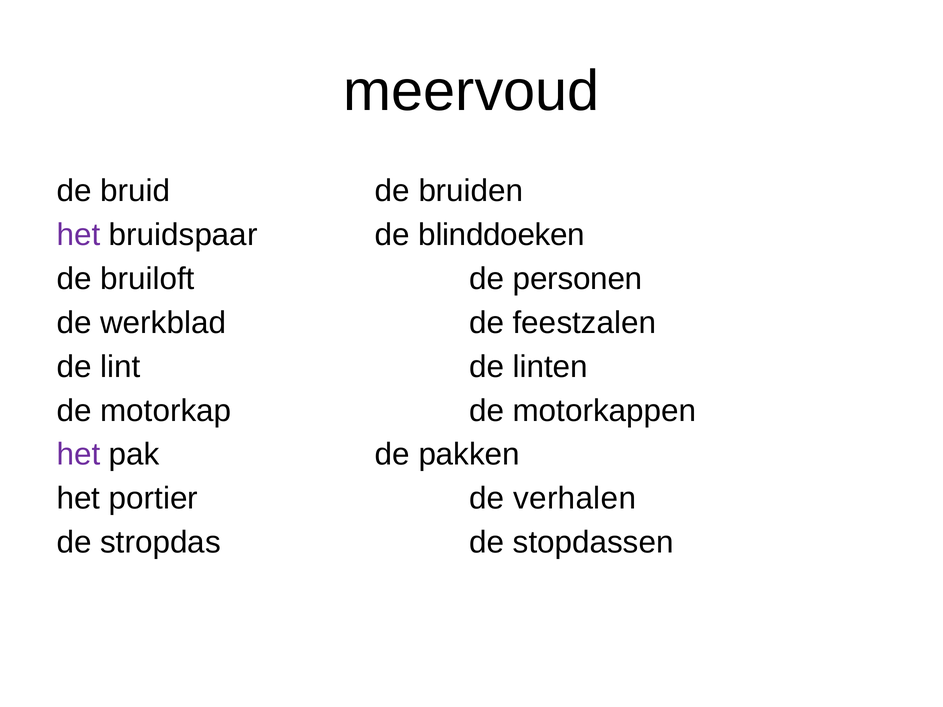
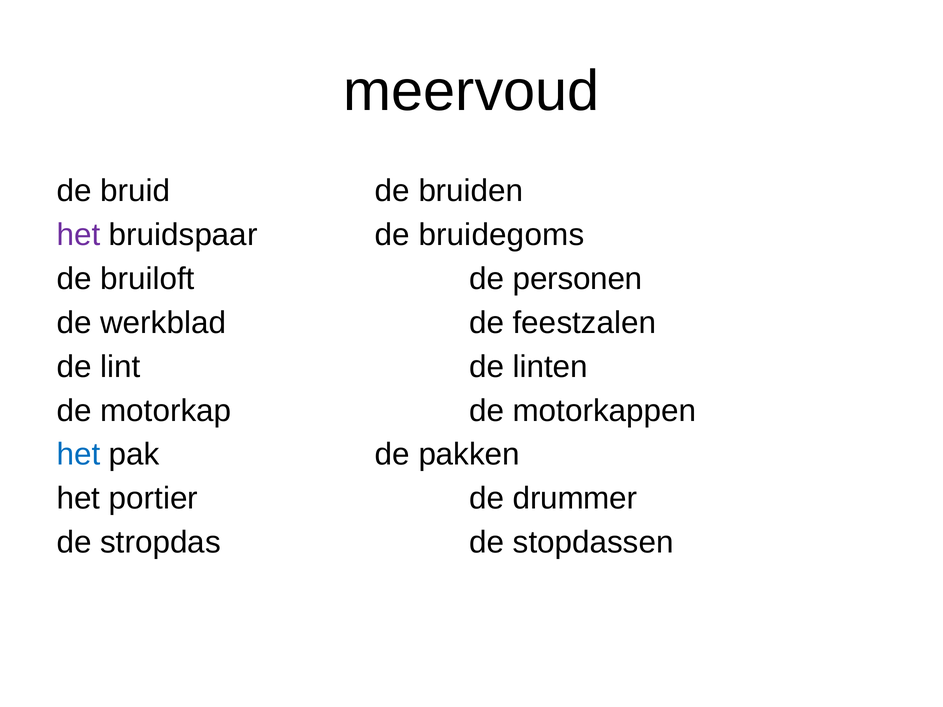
blinddoeken: blinddoeken -> bruidegoms (501, 235)
het colour: purple -> blue (78, 455)
verhalen: verhalen -> drummer (575, 499)
